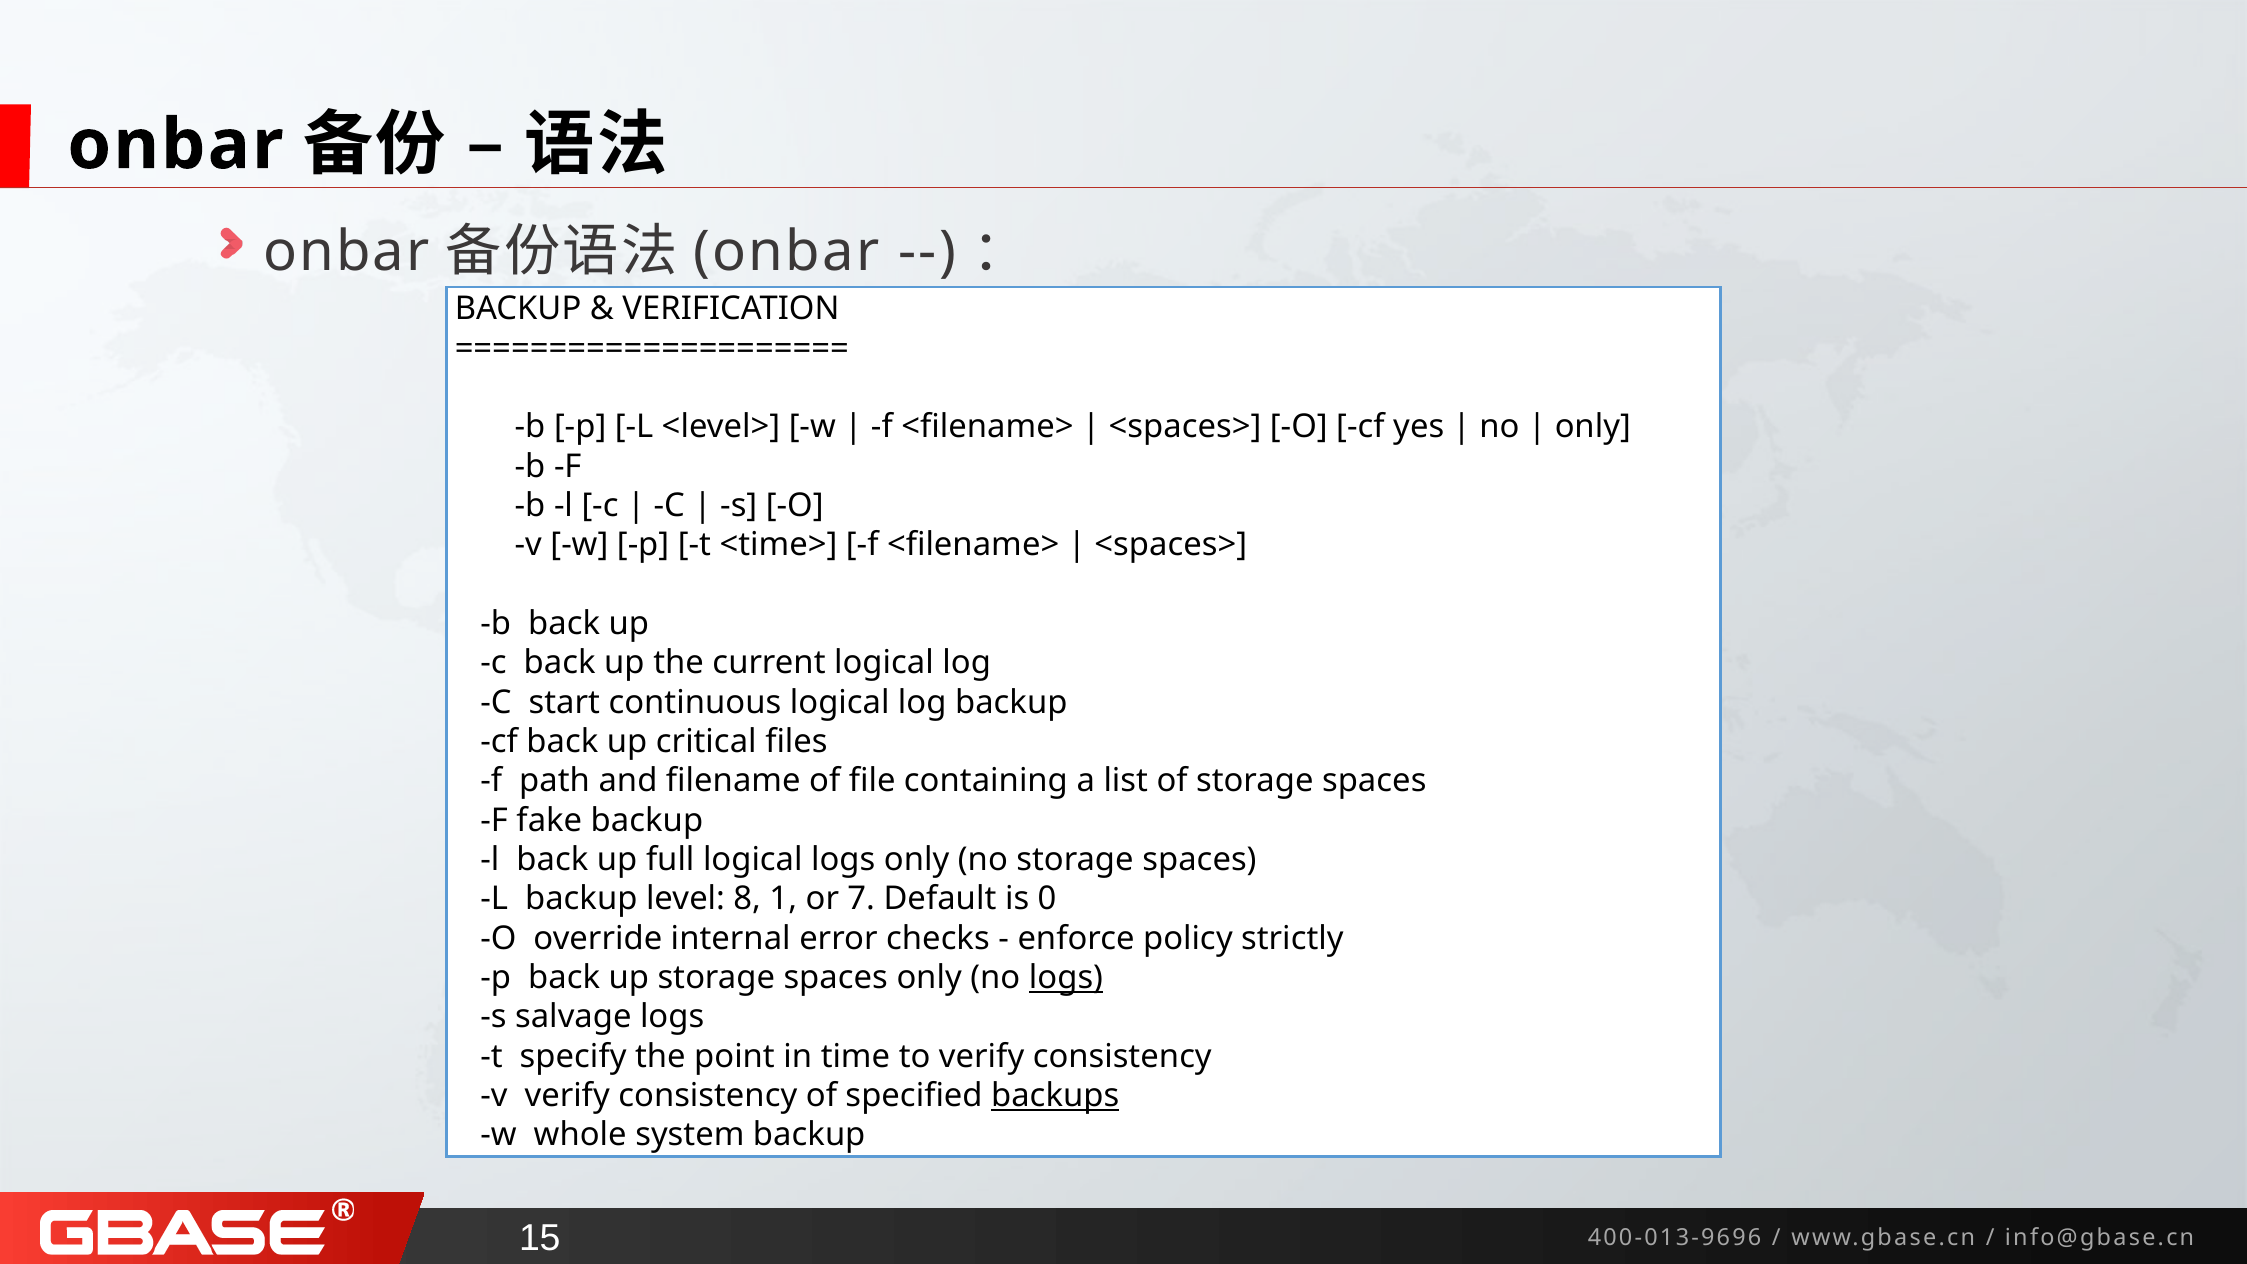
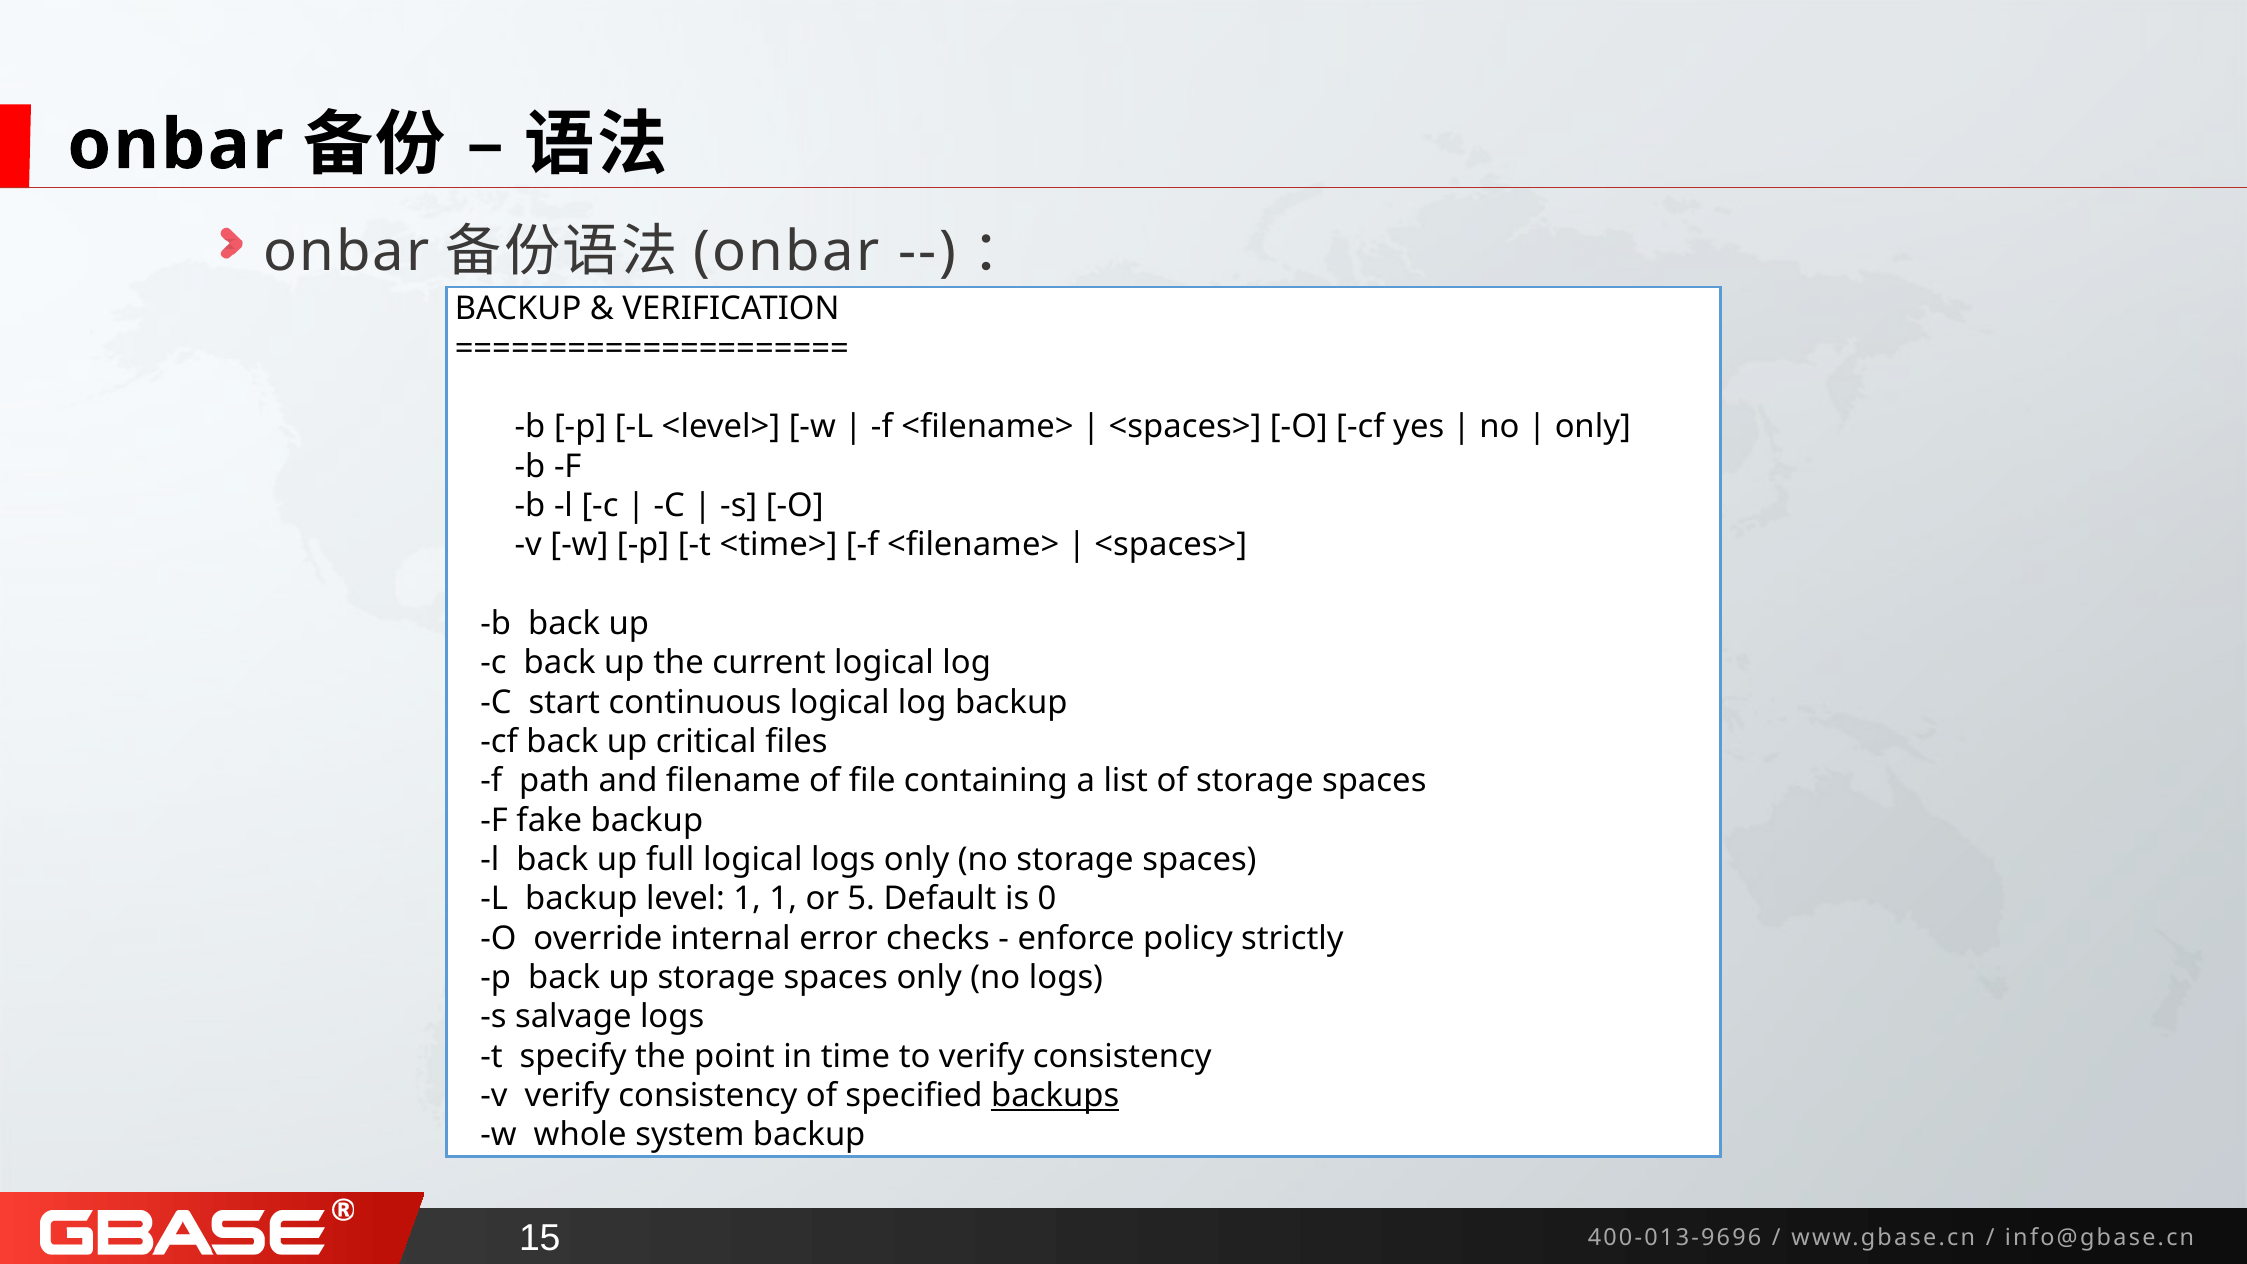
level 8: 8 -> 1 (747, 899)
7: 7 -> 5 (861, 899)
logs underline: present -> none (1066, 978)
